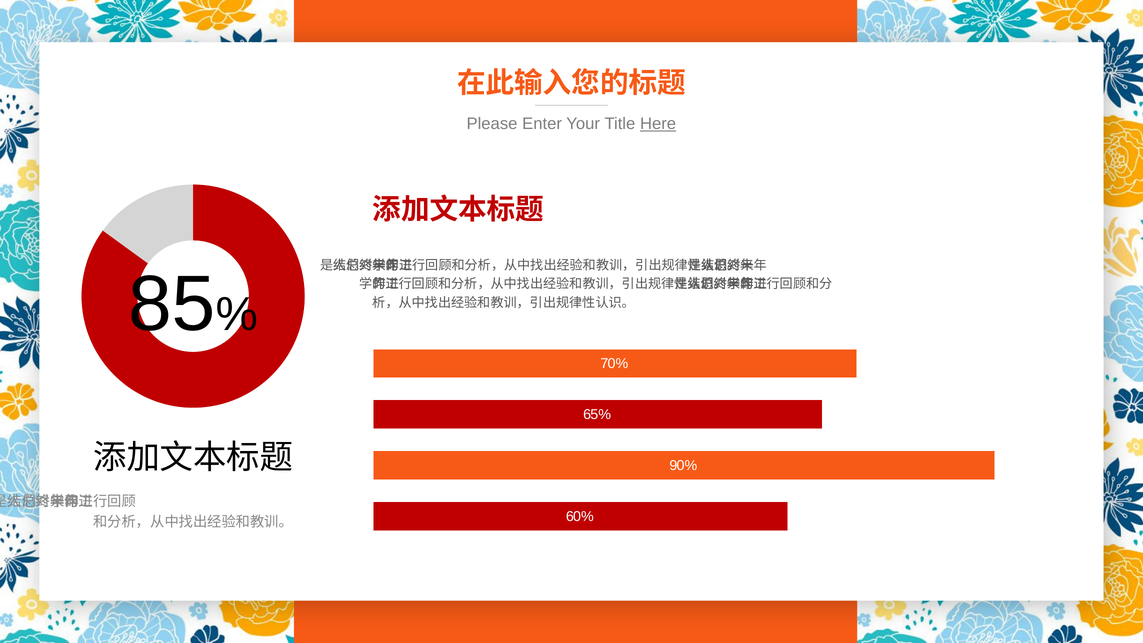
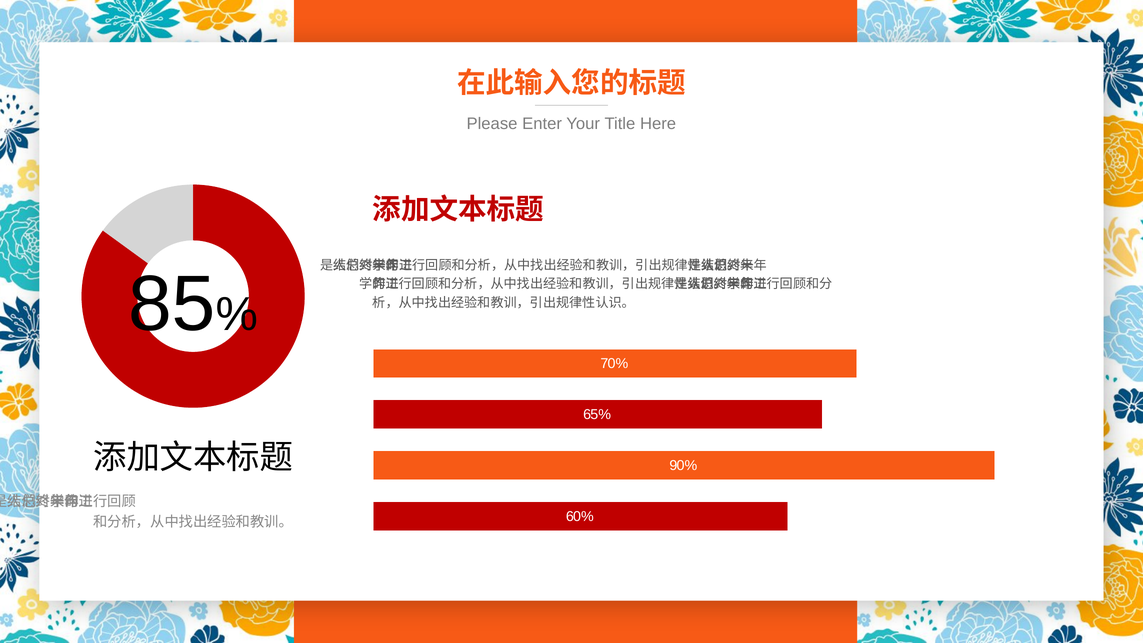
Here underline: present -> none (658, 124)
